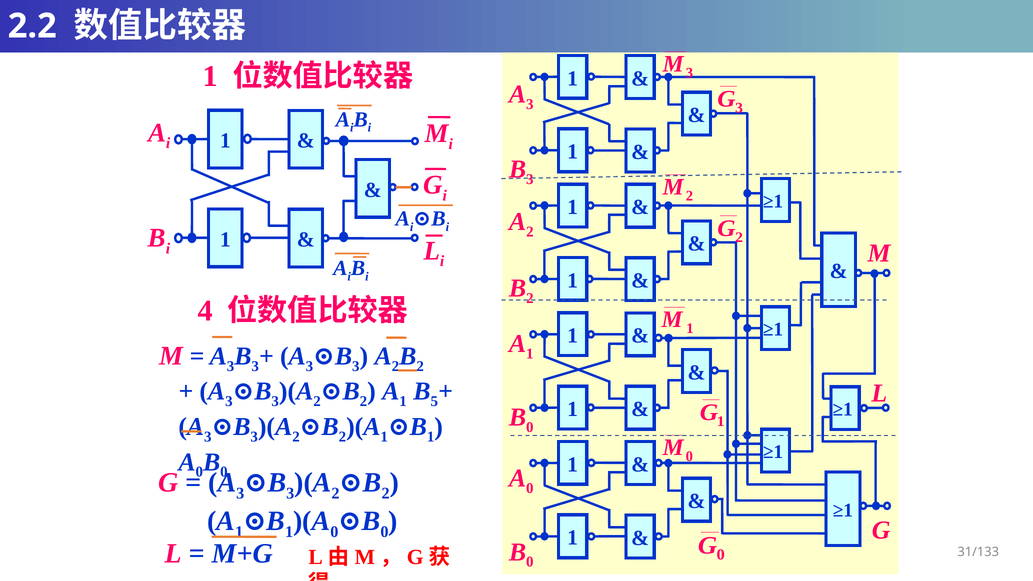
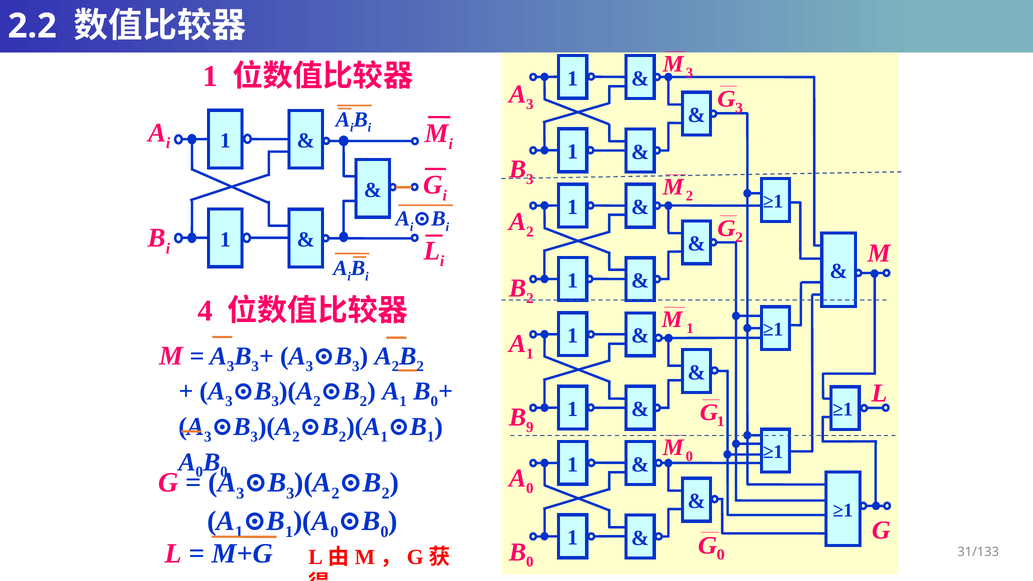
5: 5 -> 0 (434, 402)
0: 0 -> 9 (530, 427)
